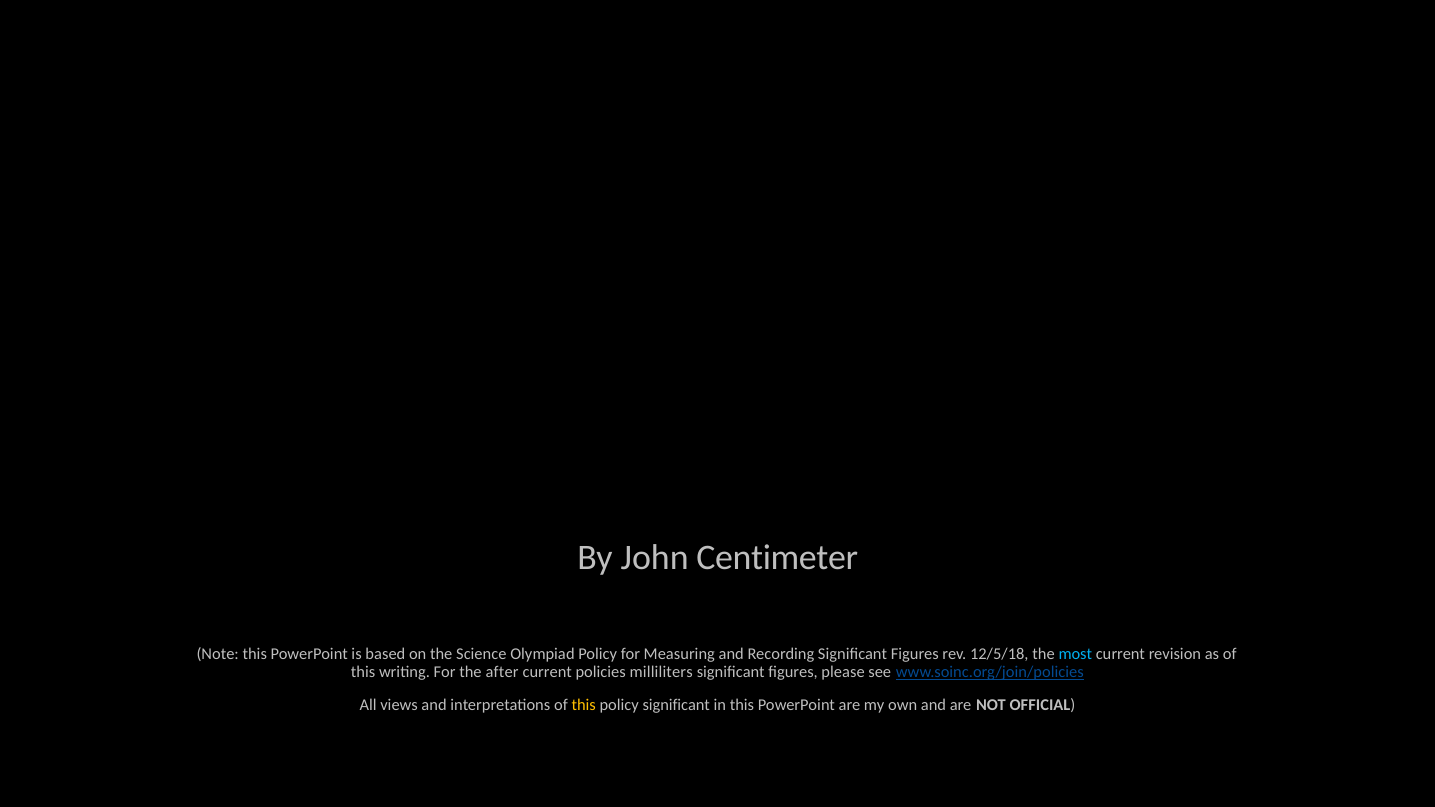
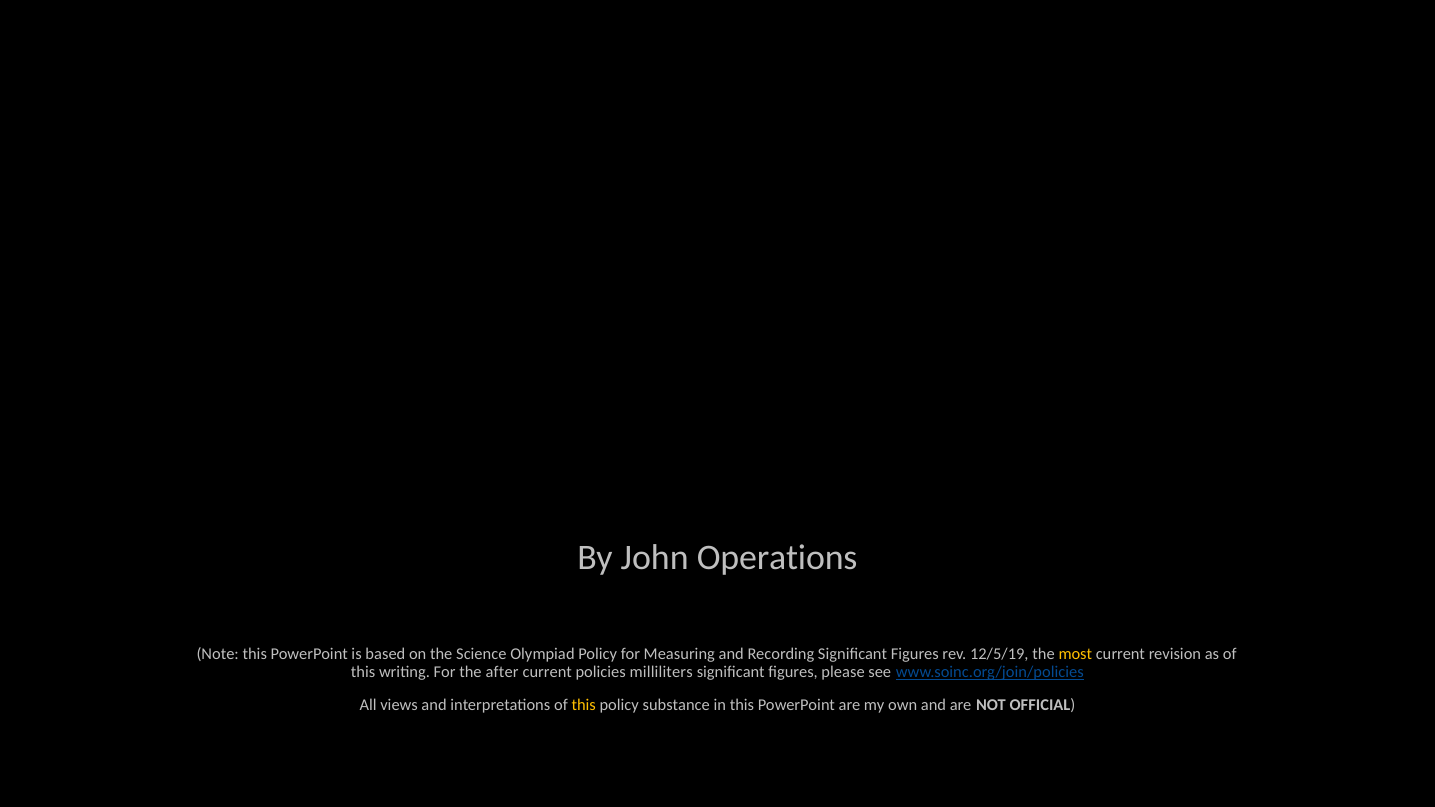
Centimeter: Centimeter -> Operations (777, 557)
12/5/18: 12/5/18 -> 12/5/19 (999, 654)
most colour: light blue -> yellow (1075, 654)
policy significant: significant -> substance (676, 705)
